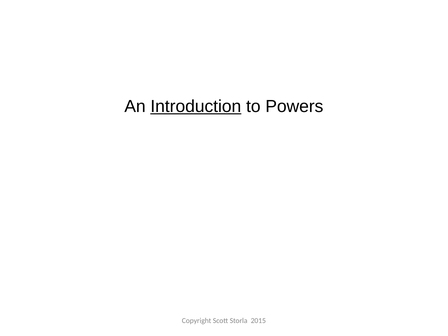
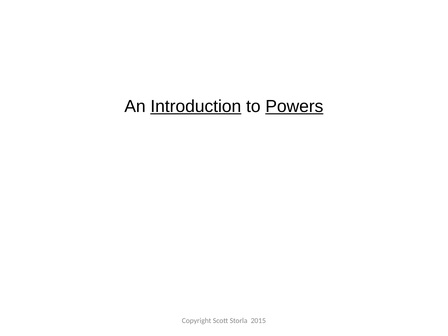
Powers underline: none -> present (294, 106)
